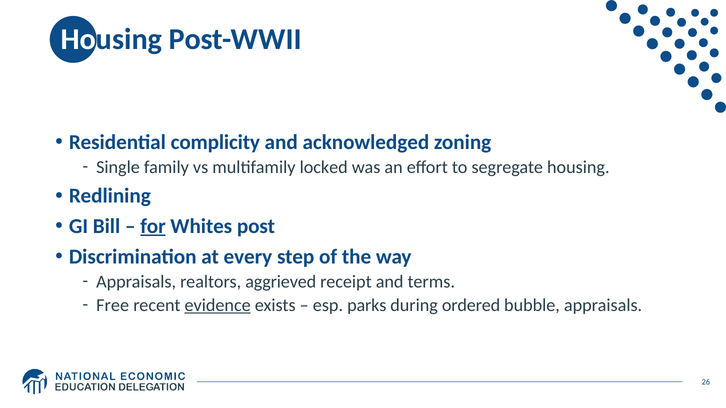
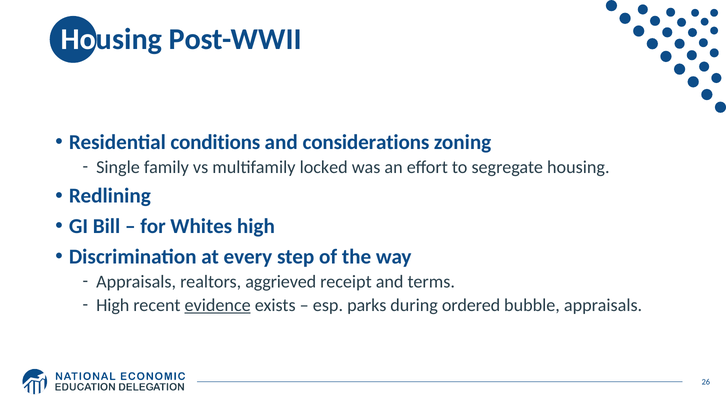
complicity: complicity -> conditions (215, 142)
acknowledged: acknowledged -> considerations (366, 142)
for underline: present -> none (153, 226)
Whites post: post -> high (256, 226)
Free: Free -> High (113, 305)
